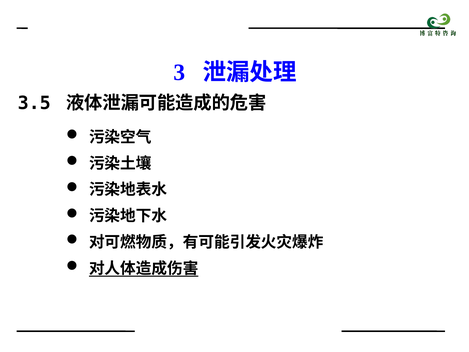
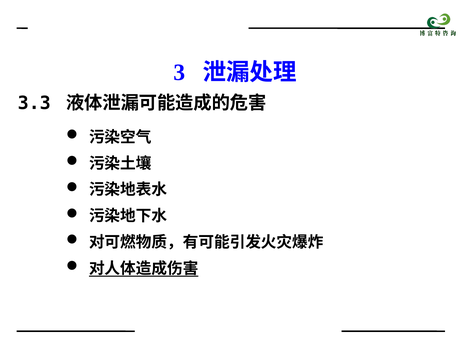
3.5: 3.5 -> 3.3 (34, 103)
